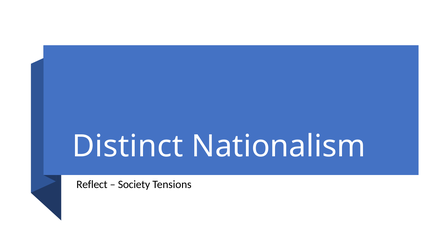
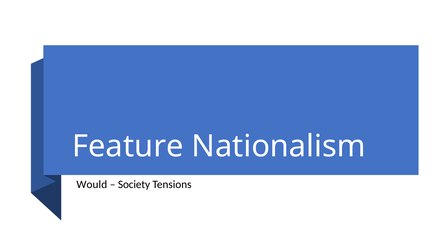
Distinct: Distinct -> Feature (128, 146)
Reflect: Reflect -> Would (92, 184)
